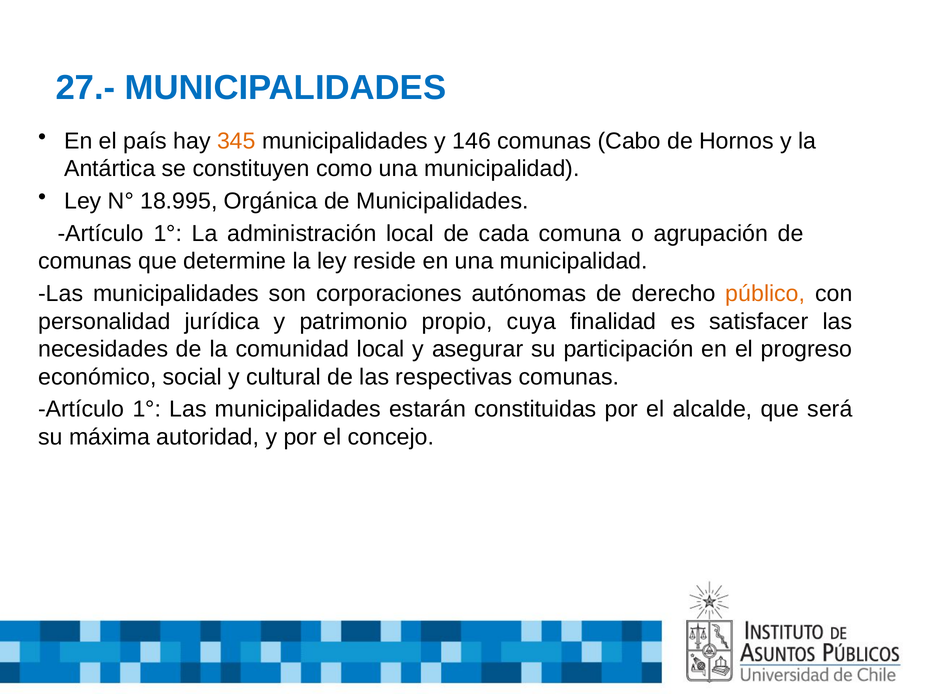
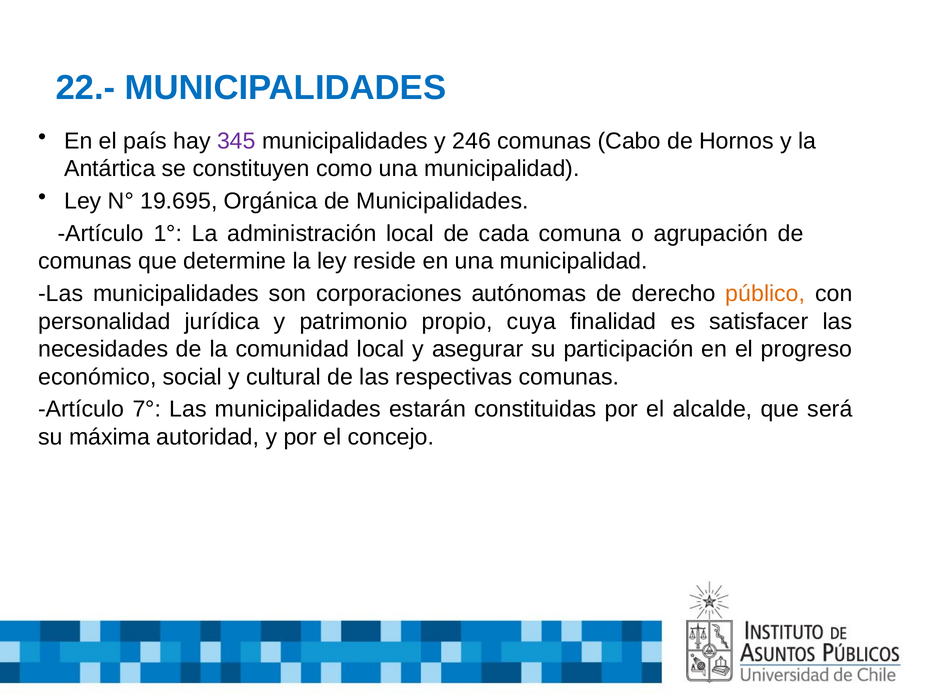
27.-: 27.- -> 22.- (85, 88)
345 colour: orange -> purple (236, 141)
146: 146 -> 246 (472, 141)
18.995: 18.995 -> 19.695 (179, 201)
1°: 1° -> 7° (147, 410)
